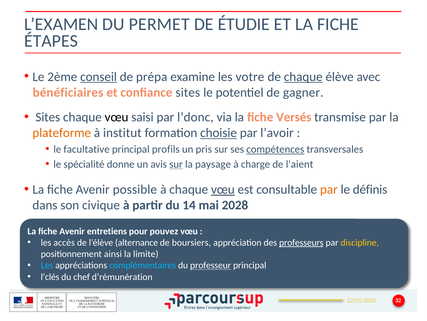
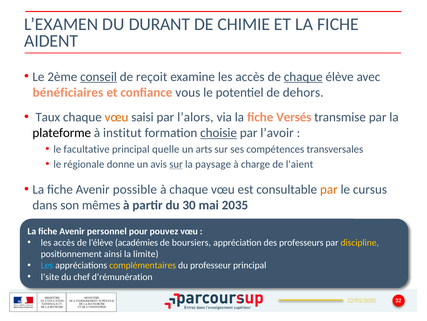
PERMET: PERMET -> DURANT (159, 24)
ÉTUDIE: ÉTUDIE -> CHIMIE (244, 24)
ÉTAPES: ÉTAPES -> AIDENT (51, 41)
prépa: prépa -> reçoit (152, 77)
examine les votre: votre -> accès (250, 77)
confiance sites: sites -> vous (188, 92)
gagner: gagner -> dehors (303, 92)
Sites: Sites -> Taux (48, 117)
vœu colour: black -> orange (117, 117)
l’donc: l’donc -> l’alors (195, 117)
plateforme colour: orange -> black (62, 133)
profils: profils -> quelle (166, 149)
pris: pris -> arts (204, 149)
compétences underline: present -> none (275, 149)
spécialité: spécialité -> régionale (84, 164)
vœu underline: present -> none (223, 189)
définis: définis -> cursus (370, 189)
civique: civique -> mêmes (101, 205)
14: 14 -> 30 (189, 205)
2028: 2028 -> 2035 (235, 205)
entretiens: entretiens -> personnel (107, 231)
alternance: alternance -> académies (137, 242)
professeurs underline: present -> none (301, 242)
complémentaires colour: light blue -> yellow (143, 265)
professeur underline: present -> none (211, 265)
l’clés: l’clés -> l’site (50, 276)
